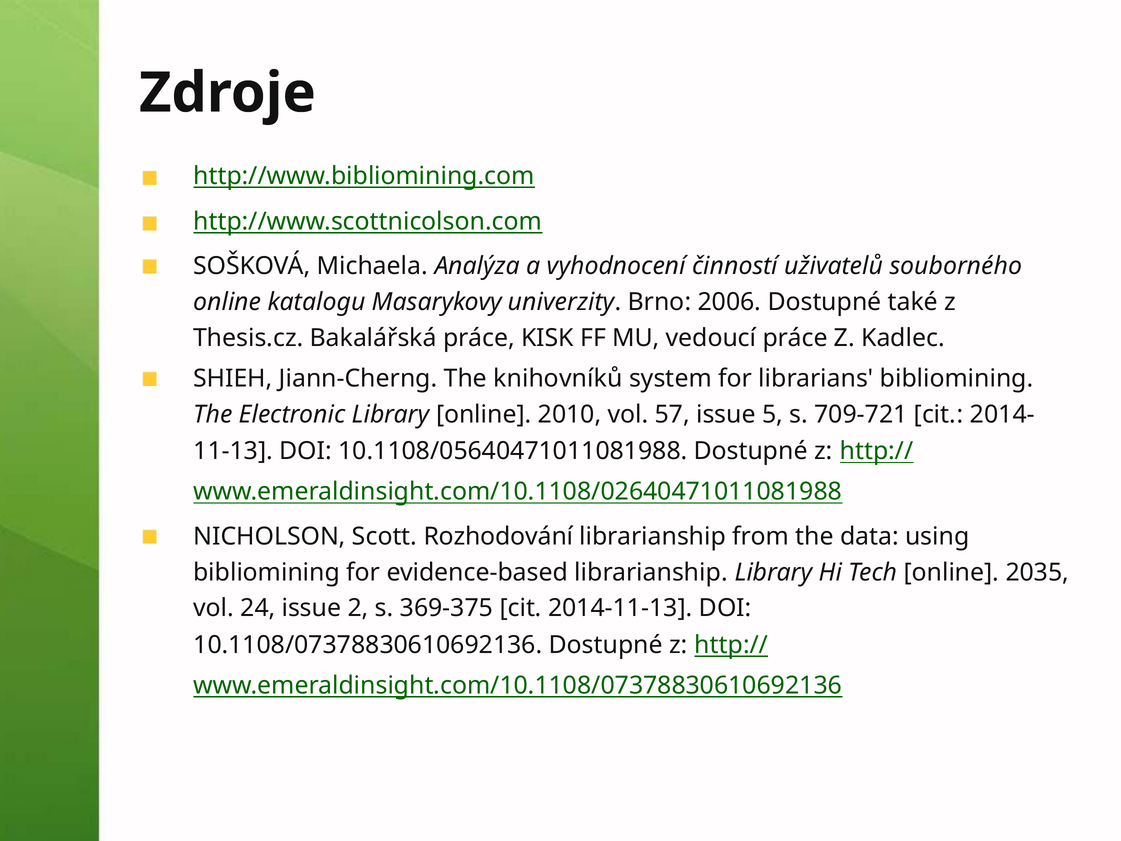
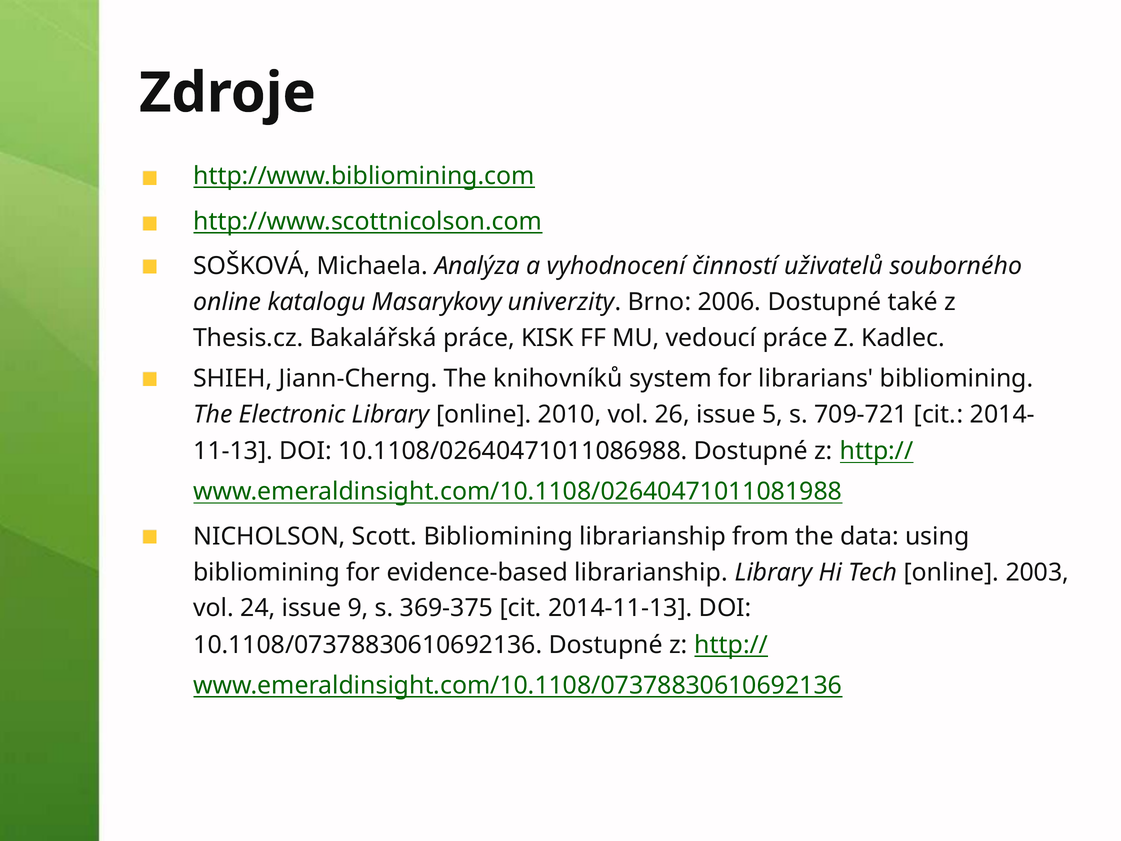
57: 57 -> 26 (672, 414)
10.1108/05640471011081988: 10.1108/05640471011081988 -> 10.1108/02640471011086988 (513, 451)
Scott Rozhodování: Rozhodování -> Bibliomining (498, 536)
2035: 2035 -> 2003 (1037, 572)
2: 2 -> 9 (358, 608)
